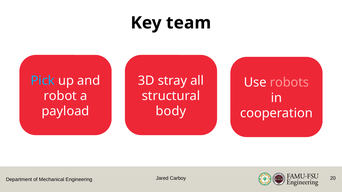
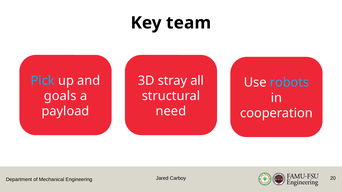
robots colour: pink -> light blue (289, 83)
robot: robot -> goals (60, 96)
body: body -> need (171, 111)
